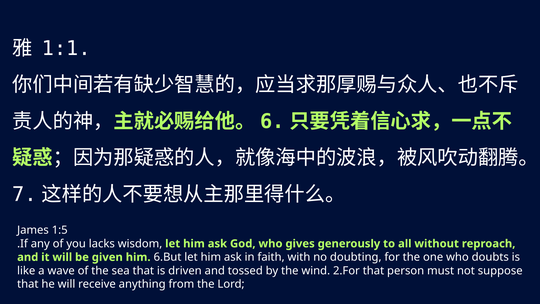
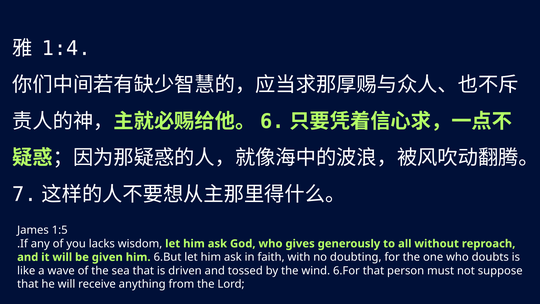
1:1: 1:1 -> 1:4 (66, 48)
2.For: 2.For -> 6.For (346, 270)
